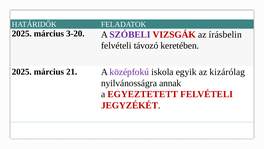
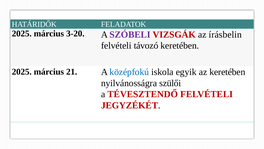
középfokú colour: purple -> blue (129, 72)
az kizárólag: kizárólag -> keretében (227, 72)
annak: annak -> szülői (170, 83)
EGYEZTETETT: EGYEZTETETT -> TÉVESZTENDŐ (143, 94)
